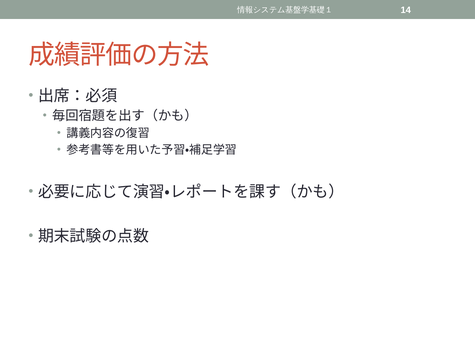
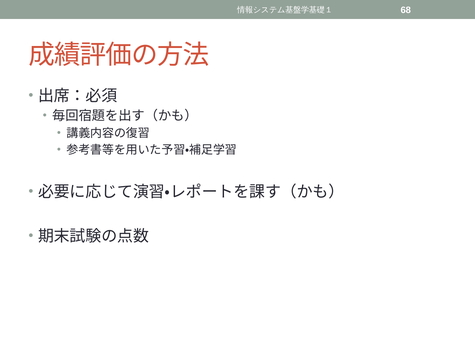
14: 14 -> 68 (406, 10)
